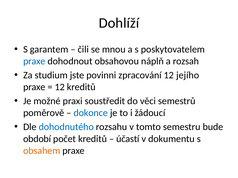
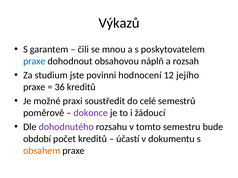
Dohlíží: Dohlíží -> Výkazů (119, 23)
zpracování: zpracování -> hodnocení (140, 75)
12: 12 -> 36 (60, 87)
věci: věci -> celé (148, 101)
dokonce colour: blue -> purple (91, 113)
dohodnutého colour: blue -> purple (66, 127)
